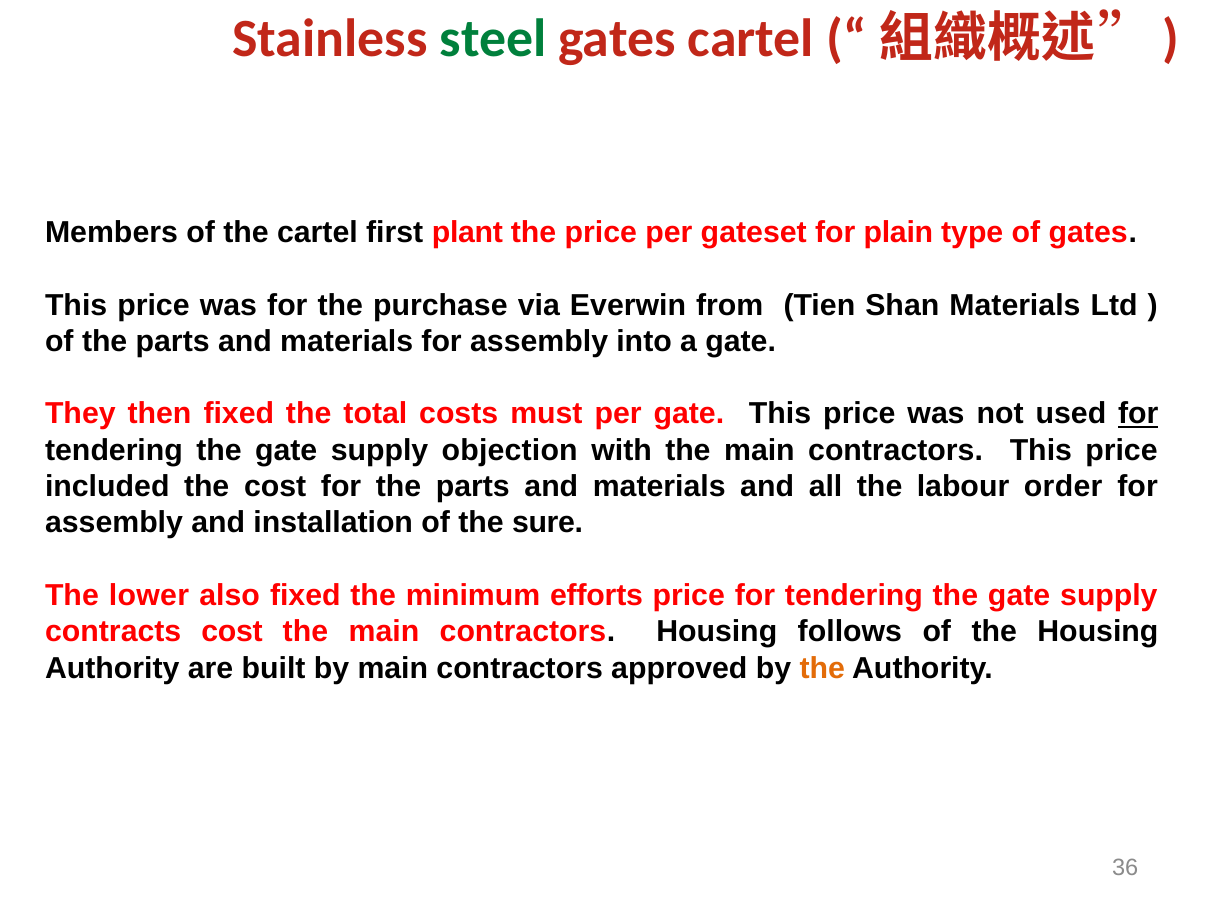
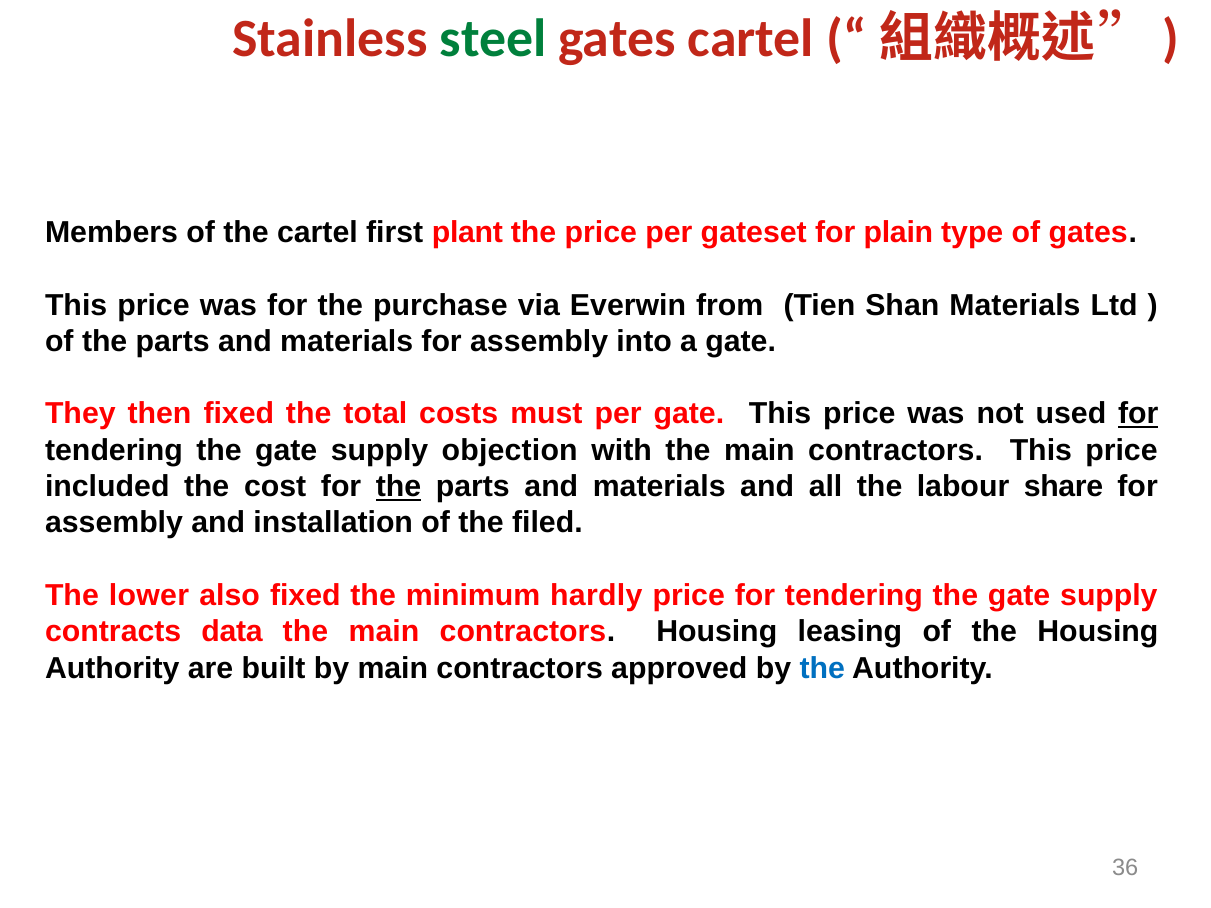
the underline: none -> present (398, 487)
order: order -> share (1064, 487)
sure: sure -> filed (547, 523)
efforts: efforts -> hardly (596, 596)
contracts cost: cost -> data (232, 632)
follows: follows -> leasing (850, 632)
the colour: orange -> blue (822, 668)
